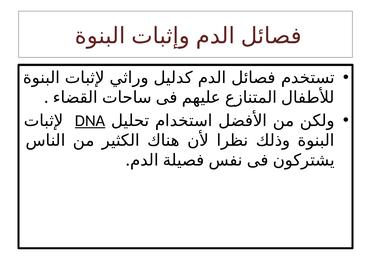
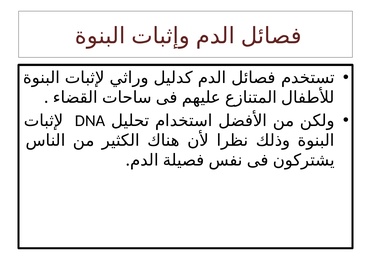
DNA underline: present -> none (90, 121)
